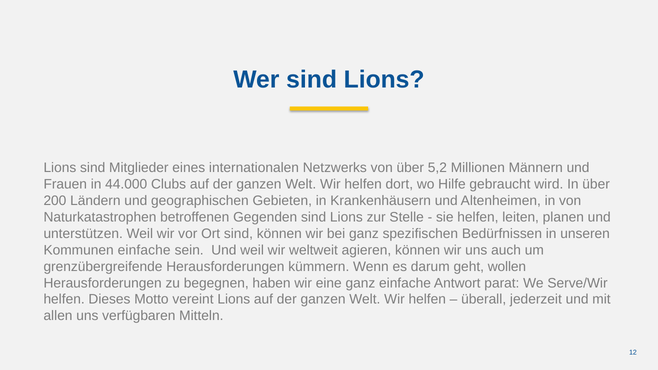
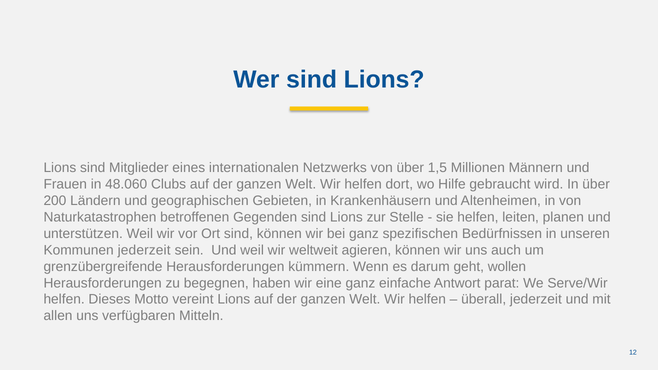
5,2: 5,2 -> 1,5 (437, 168)
44.000: 44.000 -> 48.060 (126, 184)
Kommunen einfache: einfache -> jederzeit (144, 250)
